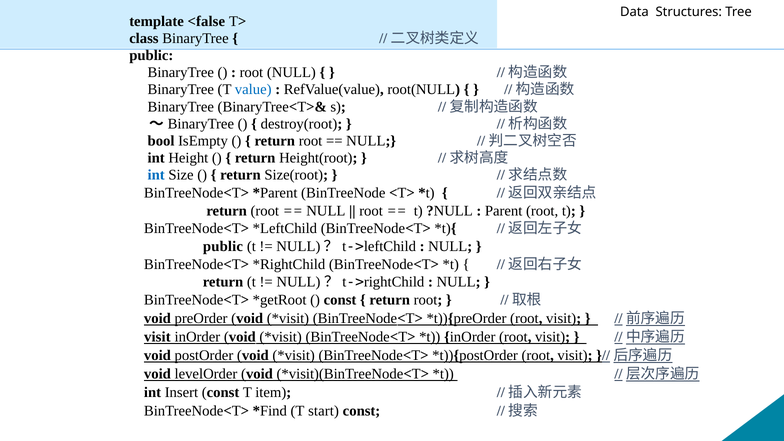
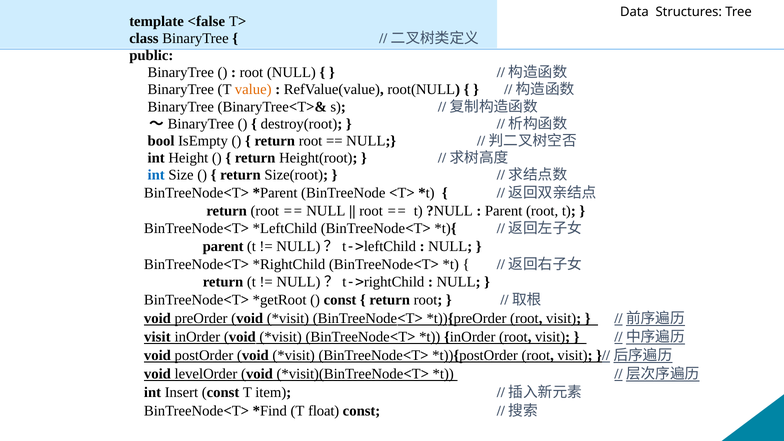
value colour: blue -> orange (253, 90)
public: public -> parent (223, 246)
start: start -> float (324, 411)
